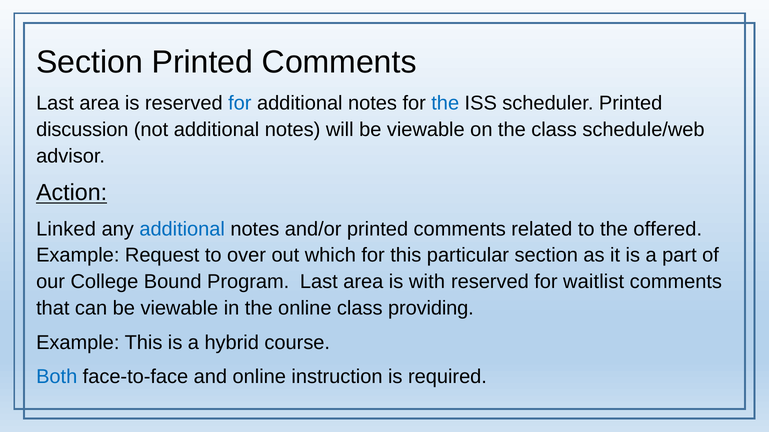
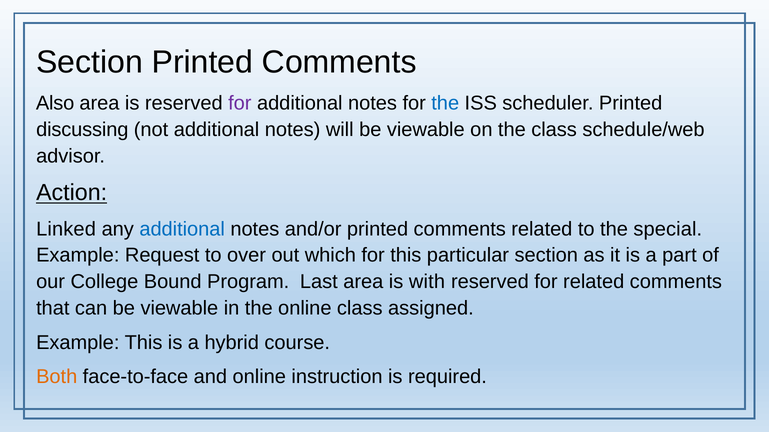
Last: Last -> Also (55, 103)
for colour: blue -> purple (240, 103)
discussion: discussion -> discussing (82, 130)
offered: offered -> special (668, 229)
for waitlist: waitlist -> related (594, 282)
providing: providing -> assigned (431, 308)
Both colour: blue -> orange (57, 377)
